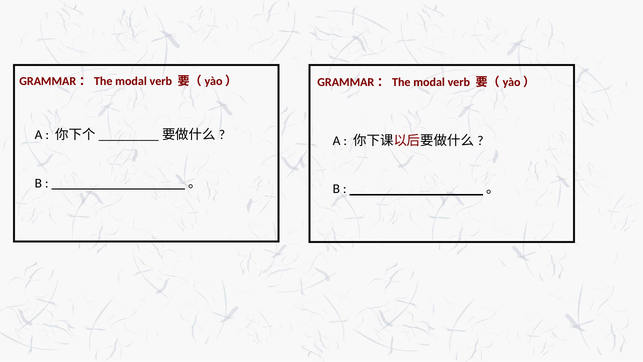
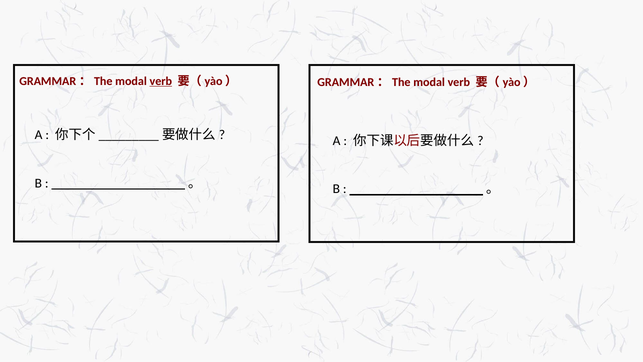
verb underline: none -> present (161, 81)
